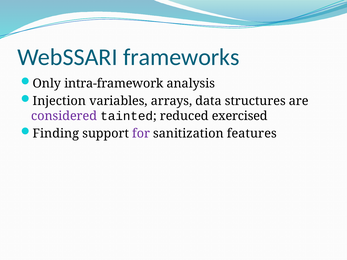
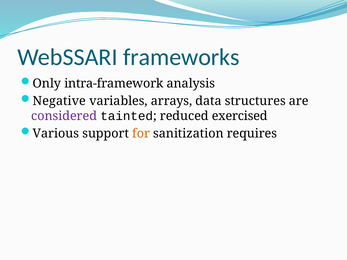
Injection: Injection -> Negative (59, 101)
Finding: Finding -> Various (56, 134)
for colour: purple -> orange (141, 134)
features: features -> requires (252, 134)
